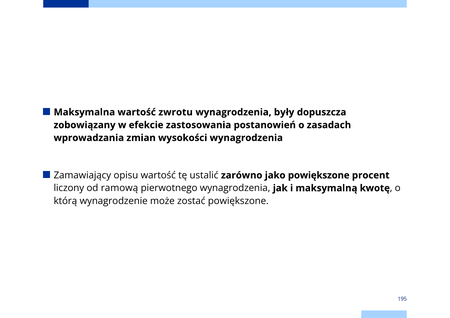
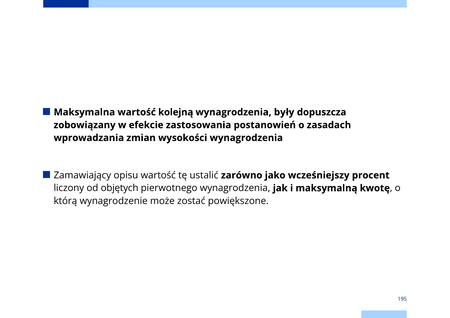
zwrotu: zwrotu -> kolejną (176, 112)
jako powiększone: powiększone -> wcześniejszy (319, 175)
ramową: ramową -> objętych (120, 188)
